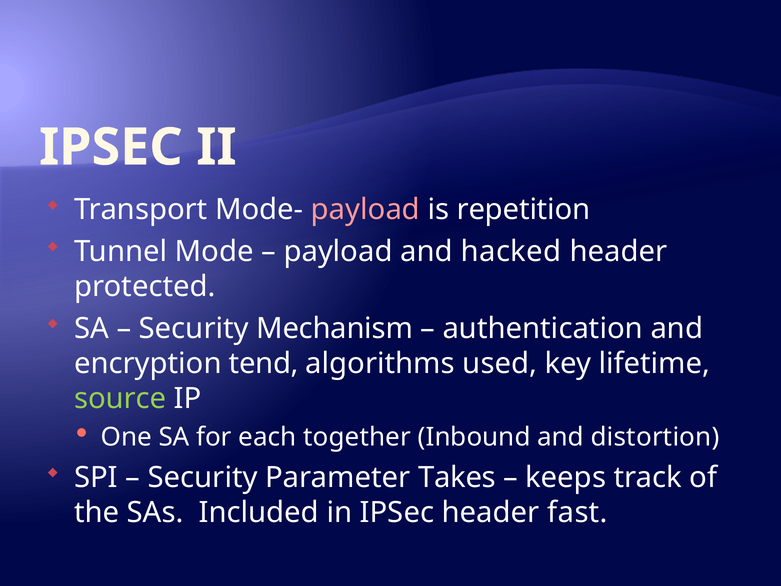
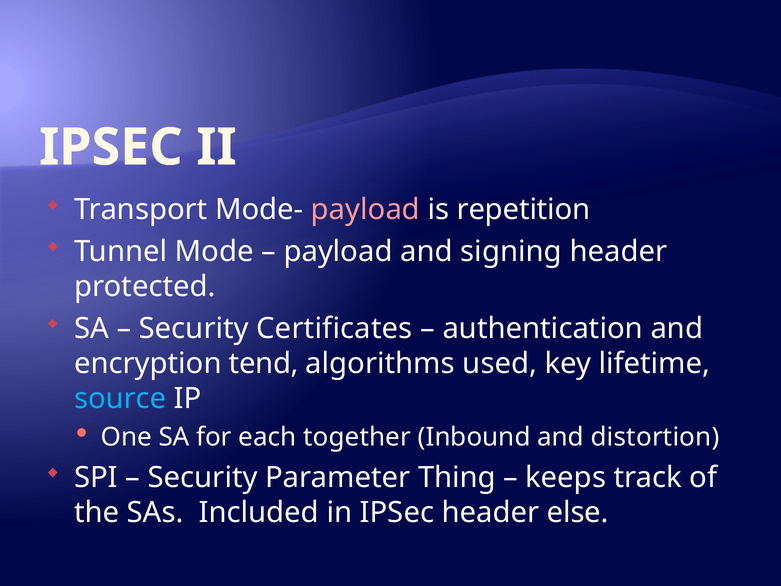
hacked: hacked -> signing (511, 251)
Mechanism: Mechanism -> Certificates (334, 328)
source colour: light green -> light blue (120, 399)
Takes: Takes -> Thing (457, 477)
fast: fast -> else (578, 512)
